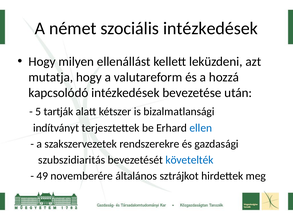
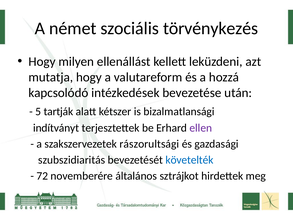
szociális intézkedések: intézkedések -> törvénykezés (211, 28)
ellen colour: blue -> purple (201, 128)
rendszerekre: rendszerekre -> rászorultsági (149, 144)
49: 49 -> 72 (42, 176)
